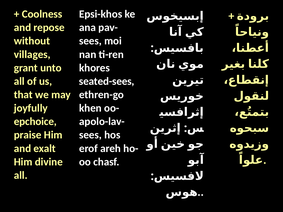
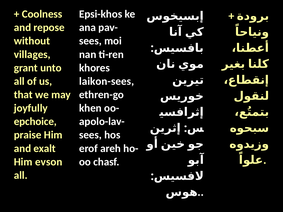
seated-sees: seated-sees -> laikon-sees (107, 81)
divine: divine -> evson (49, 162)
